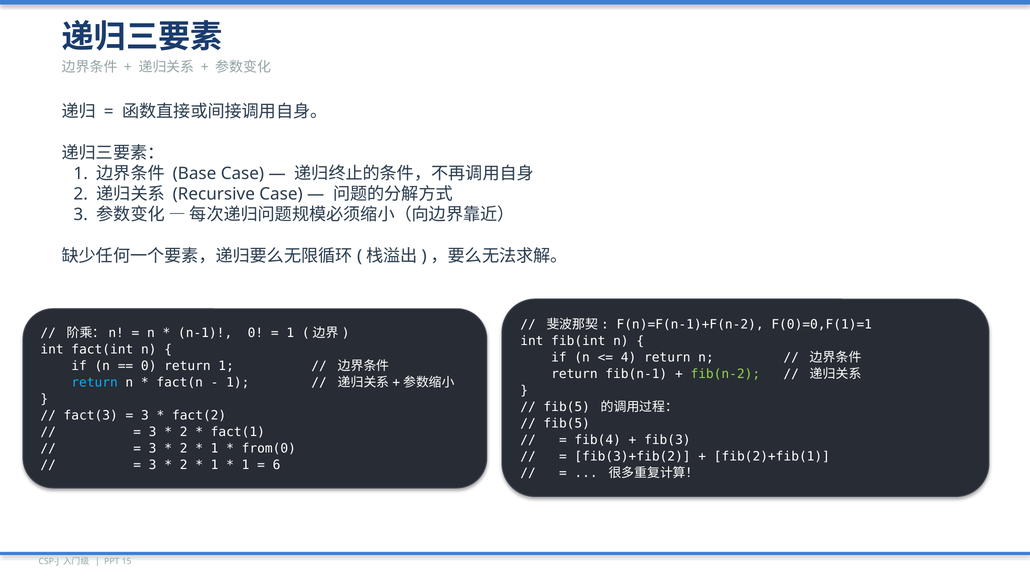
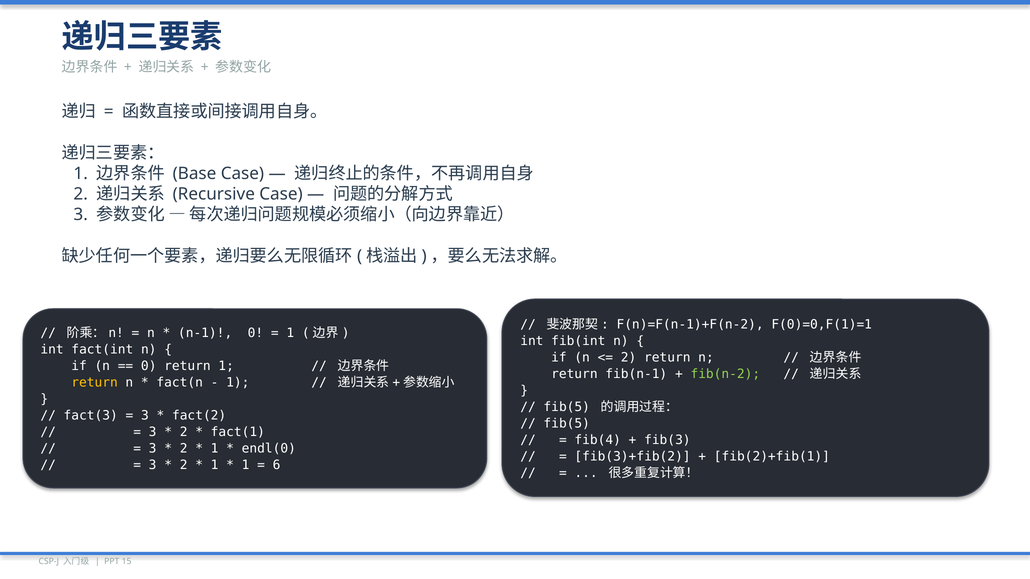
4: 4 -> 2 (629, 358)
return colour: light blue -> yellow (95, 383)
from(0: from(0 -> endl(0 (269, 449)
